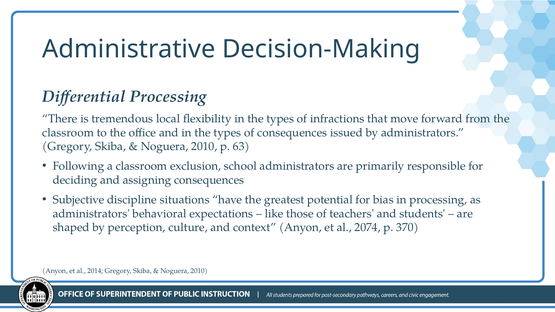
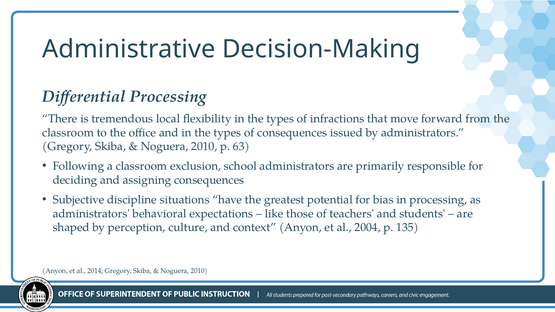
2074: 2074 -> 2004 (368, 228)
370: 370 -> 135 (408, 228)
